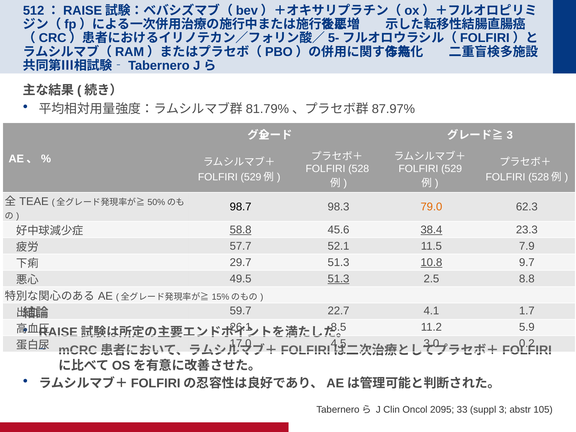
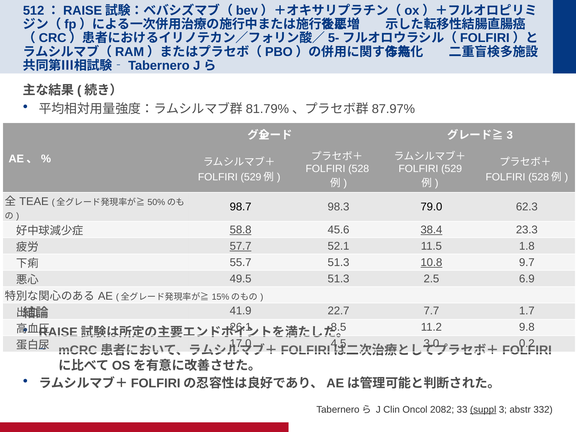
79.0 colour: orange -> black (431, 207)
57.7 underline: none -> present (241, 246)
7.9: 7.9 -> 1.8 (527, 246)
29.7: 29.7 -> 55.7 (241, 262)
51.3 underline: present -> none (339, 279)
8.8: 8.8 -> 6.9 (527, 279)
59.7: 59.7 -> 41.9 (241, 311)
4.1: 4.1 -> 7.7 (431, 311)
5.9: 5.9 -> 9.8 (527, 327)
2095: 2095 -> 2082 (442, 410)
suppl underline: none -> present (483, 410)
105: 105 -> 332 (543, 410)
